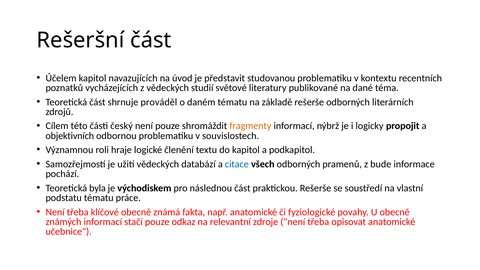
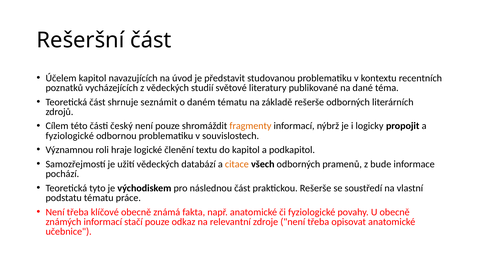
prováděl: prováděl -> seznámit (159, 102)
objektivních: objektivních -> fyziologické (70, 136)
citace colour: blue -> orange (237, 164)
byla: byla -> tyto (97, 188)
